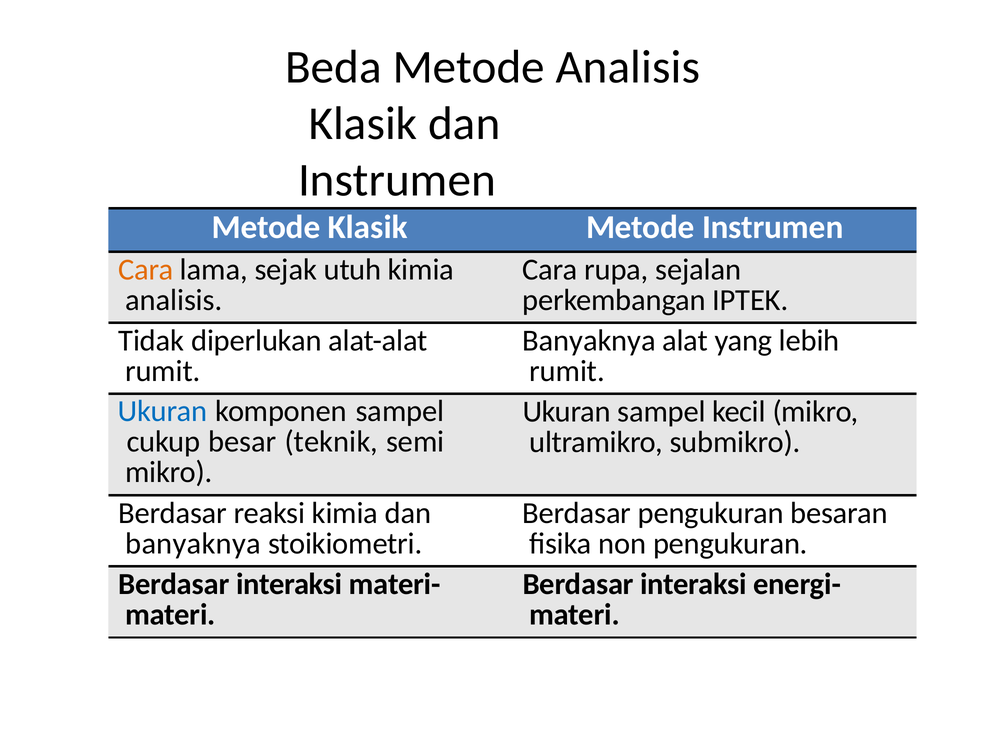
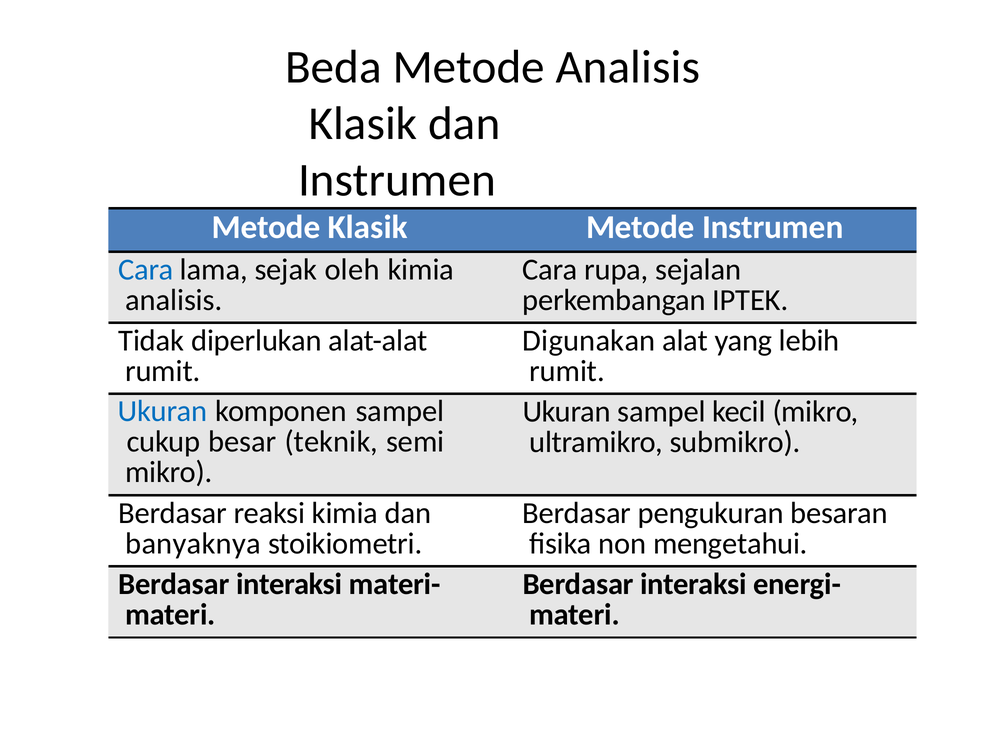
Cara colour: orange -> blue (146, 270)
utuh: utuh -> oleh (352, 270)
Banyaknya: Banyaknya -> Digunakan (589, 341)
non pengukuran: pengukuran -> mengetahui (730, 544)
